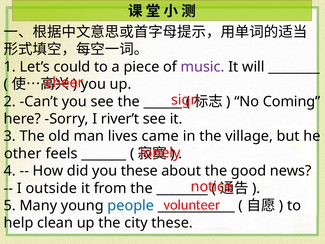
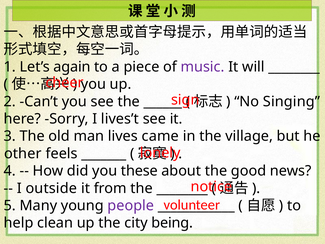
could: could -> again (72, 67)
Coming: Coming -> Singing (292, 101)
river’t: river’t -> lives’t (120, 119)
people colour: blue -> purple (131, 205)
city these: these -> being (172, 223)
